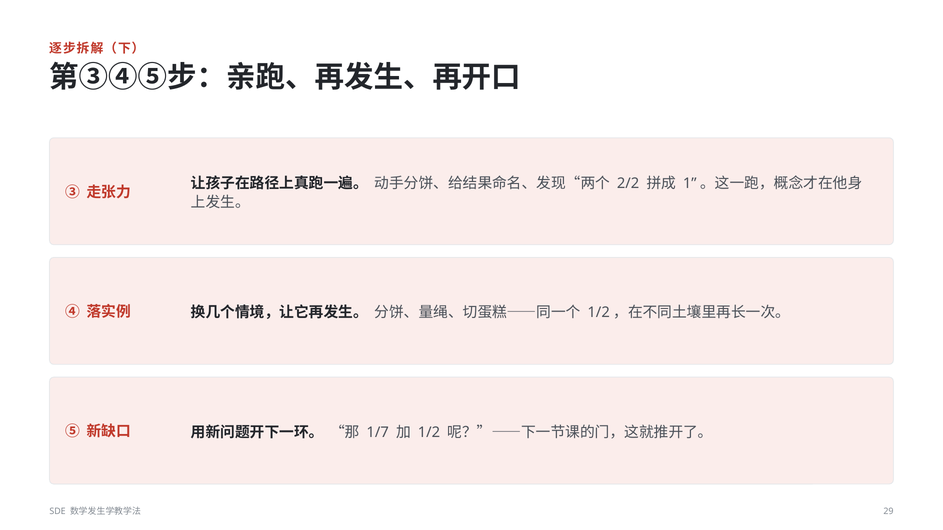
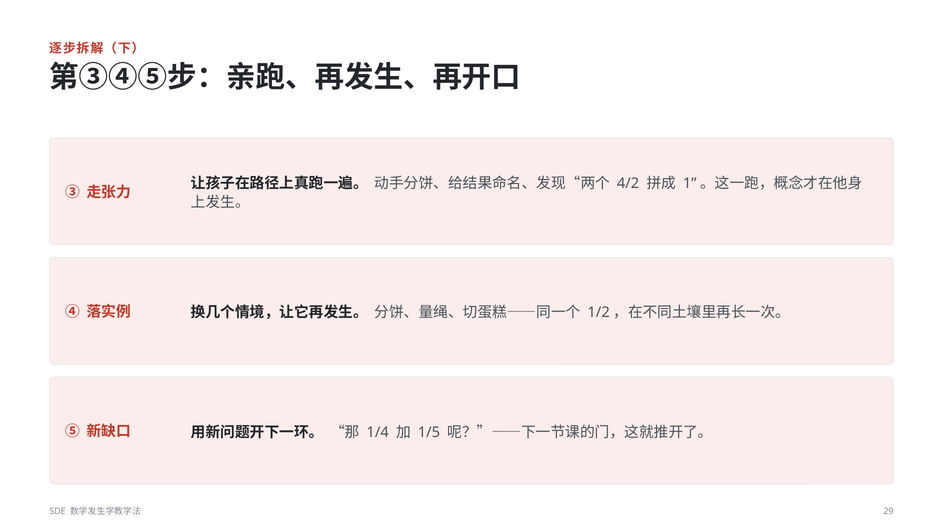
2/2: 2/2 -> 4/2 (628, 184)
1/7: 1/7 -> 1/4 (378, 433)
1/2: 1/2 -> 1/5 (429, 433)
